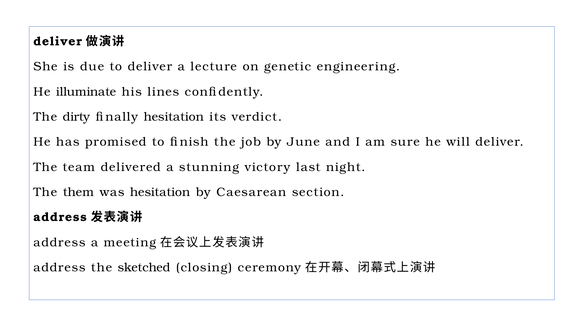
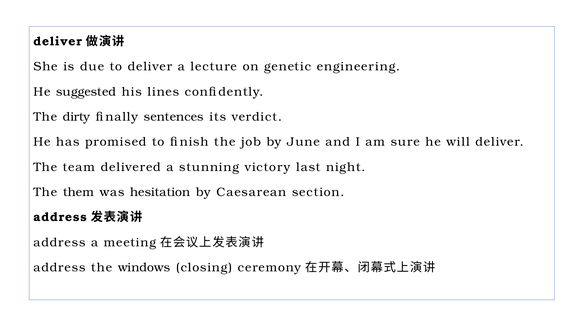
illuminate: illuminate -> suggested (86, 92)
finally hesitation: hesitation -> sentences (174, 117)
sketched: sketched -> windows (144, 267)
